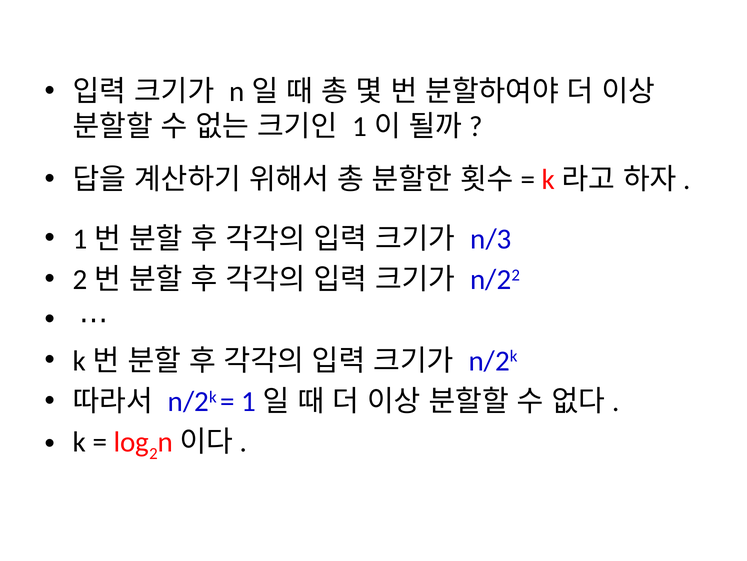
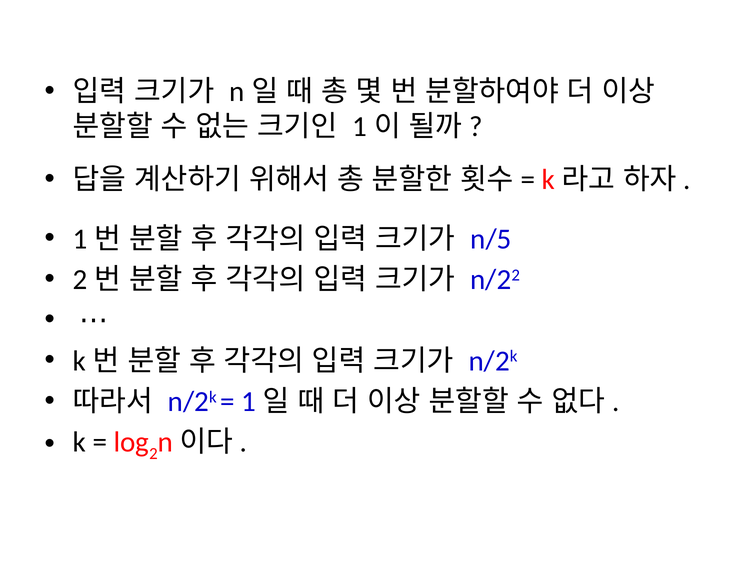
n/3: n/3 -> n/5 (491, 239)
